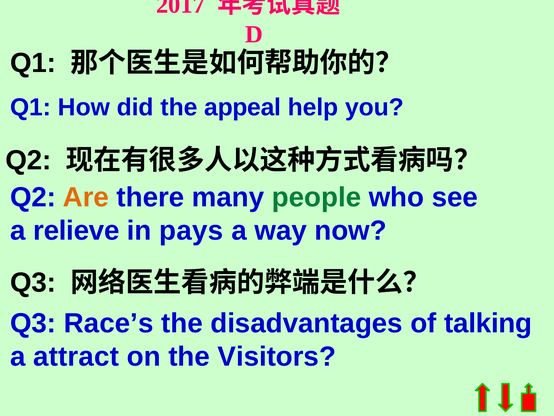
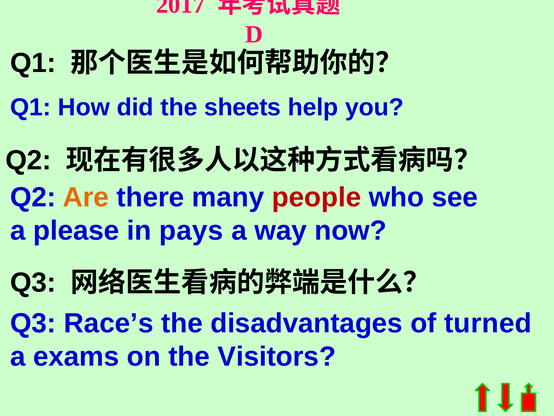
appeal: appeal -> sheets (243, 107)
people colour: green -> red (316, 197)
relieve: relieve -> please (76, 230)
talking: talking -> turned (488, 323)
attract: attract -> exams (76, 356)
